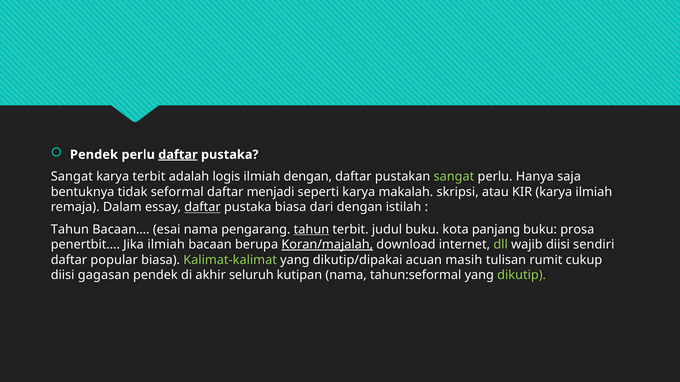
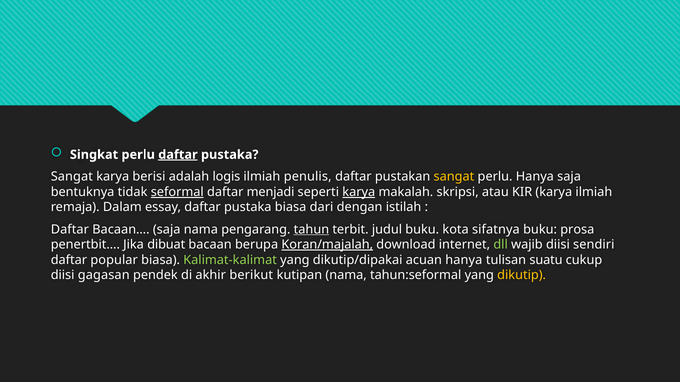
Pendek: Pendek -> Singkat (94, 155)
karya terbit: terbit -> berisi (149, 177)
ilmiah dengan: dengan -> penulis (308, 177)
sangat colour: light green -> yellow (454, 177)
seformal underline: none -> present (177, 192)
karya underline: none -> present (359, 192)
daftar underline: present -> none (202, 208)
Tahun: Tahun -> Daftar (70, 230)
Bacaan… esai: esai -> saja (167, 230)
panjang: panjang -> sifatnya (496, 230)
Jika ilmiah: ilmiah -> dibuat (166, 245)
acuan masih: masih -> hanya (464, 260)
rumit: rumit -> suatu (546, 260)
seluruh: seluruh -> berikut (251, 276)
dikutip colour: light green -> yellow (522, 276)
